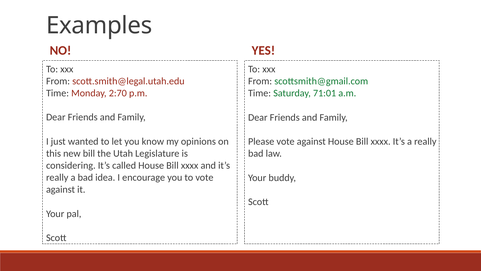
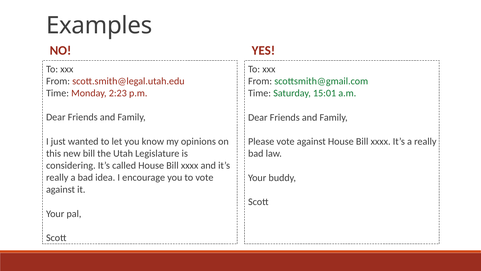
2:70: 2:70 -> 2:23 (118, 93)
71:01: 71:01 -> 15:01 (325, 93)
